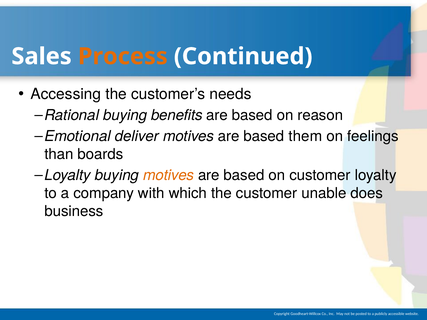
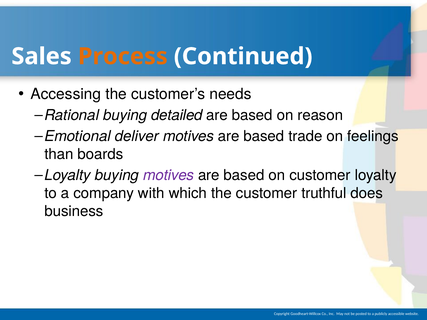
benefits: benefits -> detailed (177, 115)
them: them -> trade (305, 136)
motives colour: orange -> purple (169, 175)
unable: unable -> truthful (324, 193)
